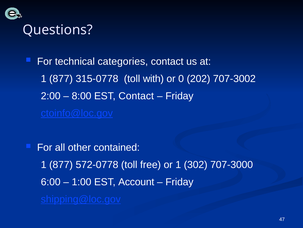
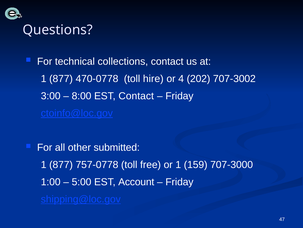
categories: categories -> collections (123, 61)
315-0778: 315-0778 -> 470-0778 (97, 78)
with: with -> hire (153, 78)
0: 0 -> 4 (181, 78)
2:00: 2:00 -> 3:00 (51, 96)
contained: contained -> submitted (117, 147)
572-0778: 572-0778 -> 757-0778 (97, 164)
302: 302 -> 159 (196, 164)
6:00: 6:00 -> 1:00 (51, 181)
1:00: 1:00 -> 5:00 (82, 181)
